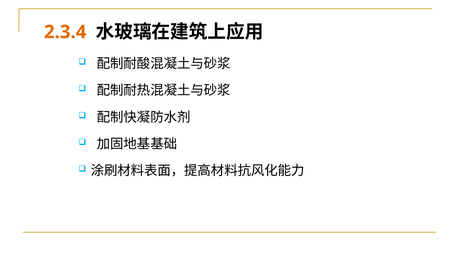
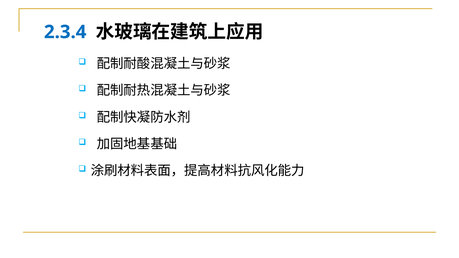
2.3.4 colour: orange -> blue (65, 32)
